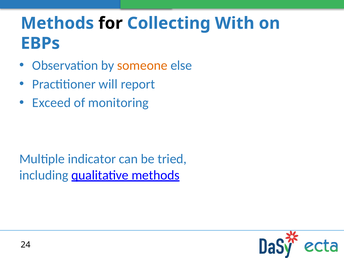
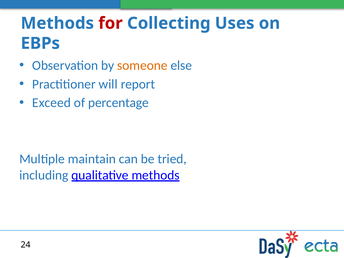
for colour: black -> red (111, 23)
With: With -> Uses (235, 23)
monitoring: monitoring -> percentage (118, 103)
indicator: indicator -> maintain (92, 159)
